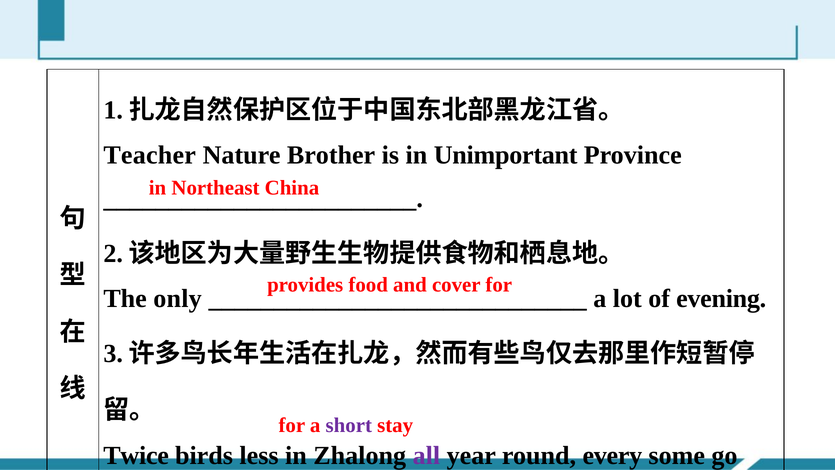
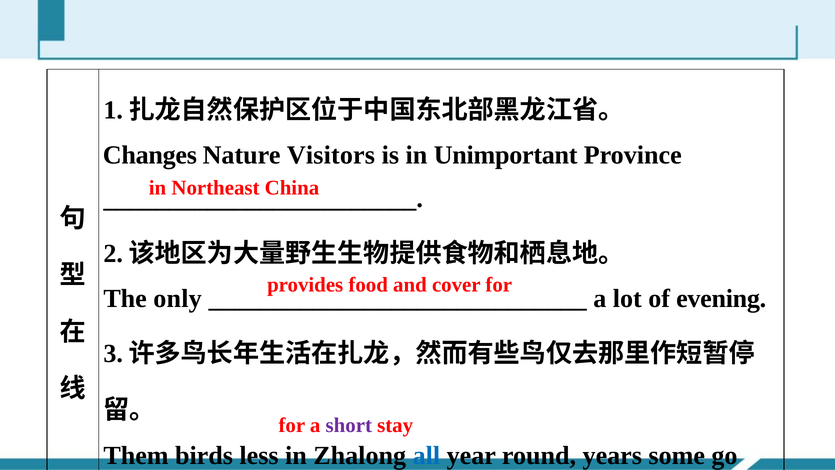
Teacher: Teacher -> Changes (150, 155)
Brother: Brother -> Visitors (331, 155)
Twice: Twice -> Them (136, 455)
all colour: purple -> blue (426, 455)
every: every -> years (612, 455)
